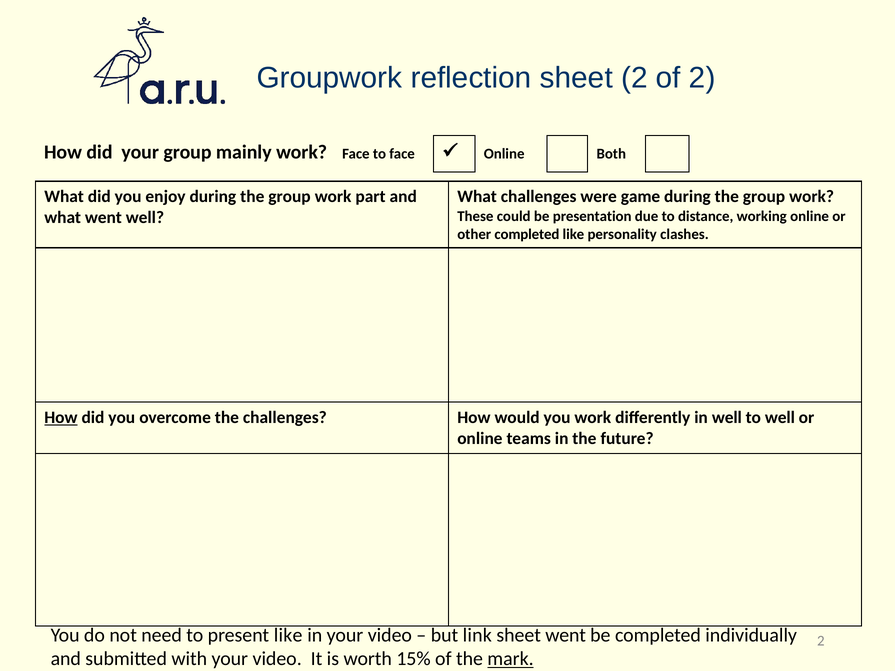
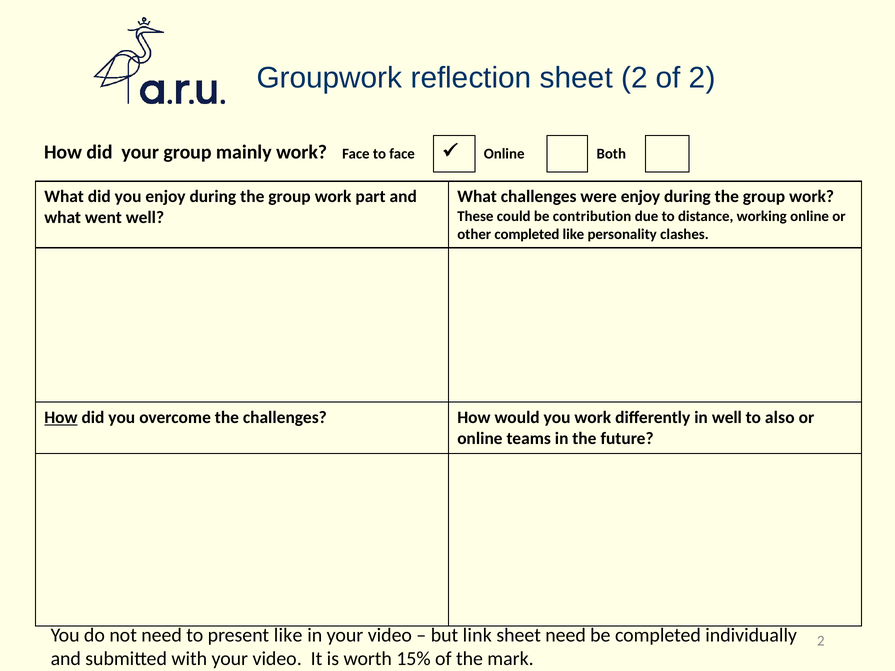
were game: game -> enjoy (641, 197)
presentation: presentation -> contribution (592, 216)
to well: well -> also (780, 418)
sheet went: went -> need (566, 635)
mark underline: present -> none (511, 659)
